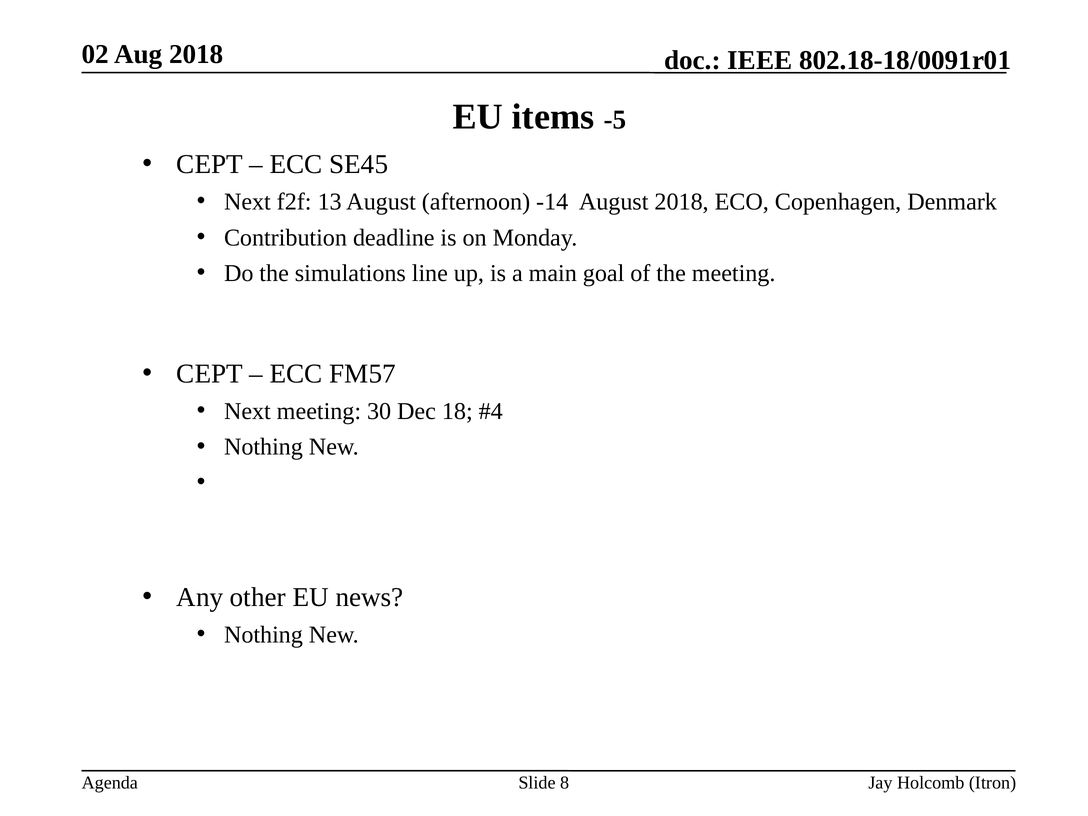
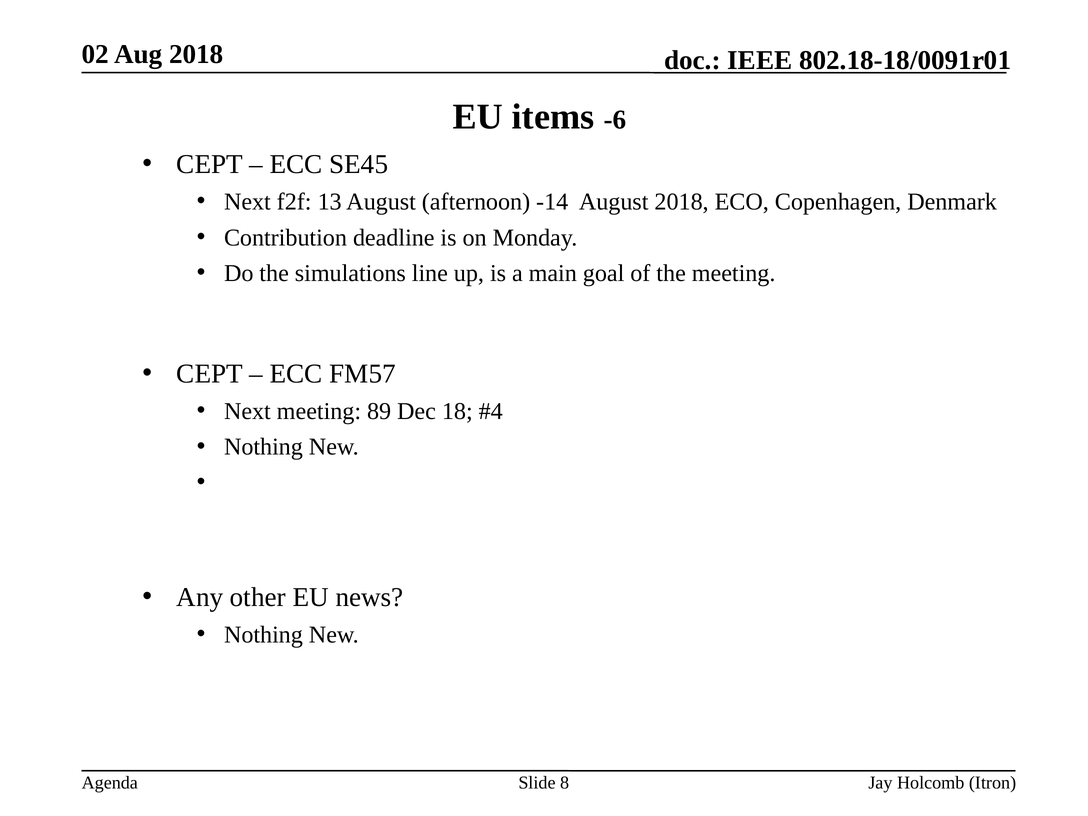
-5: -5 -> -6 (615, 120)
30: 30 -> 89 (379, 411)
